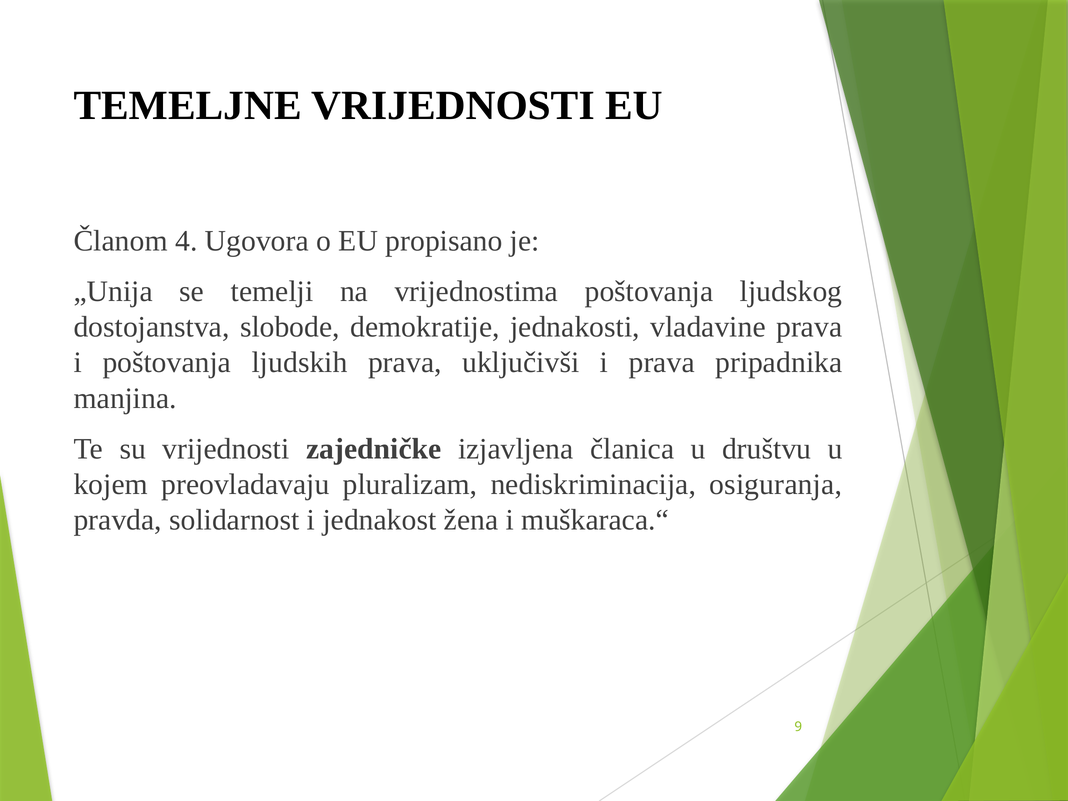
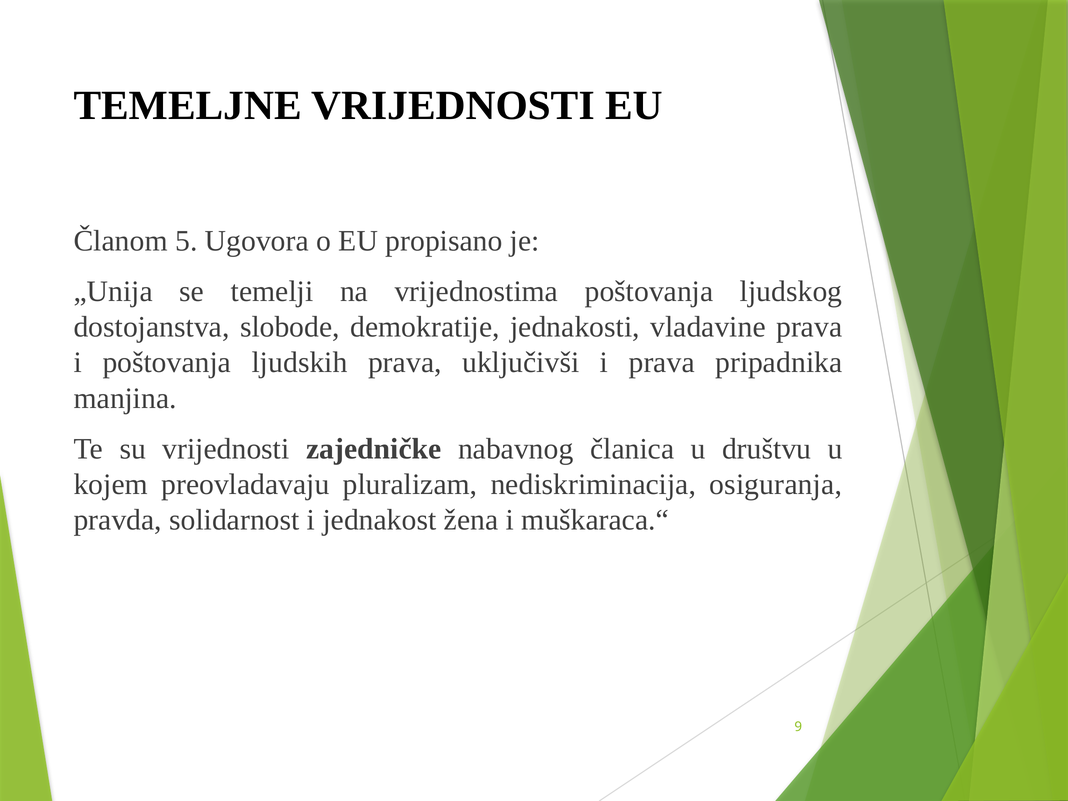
4: 4 -> 5 (186, 241)
izjavljena: izjavljena -> nabavnog (516, 449)
